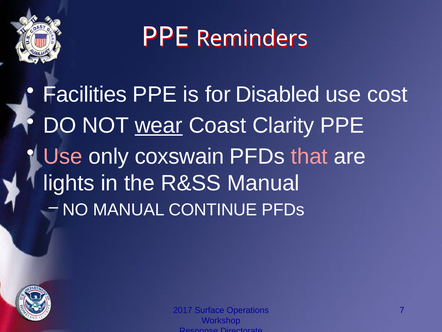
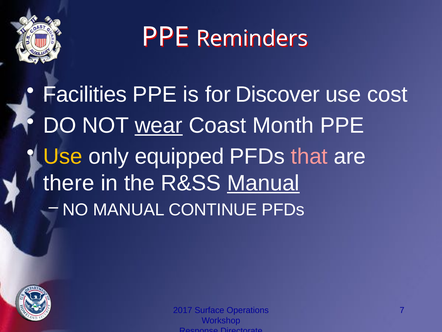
Disabled: Disabled -> Discover (278, 94)
Clarity: Clarity -> Month (283, 125)
Use colour: pink -> yellow (63, 156)
coxswain: coxswain -> equipped (179, 156)
lights: lights -> there (69, 183)
Manual underline: none -> present (263, 183)
